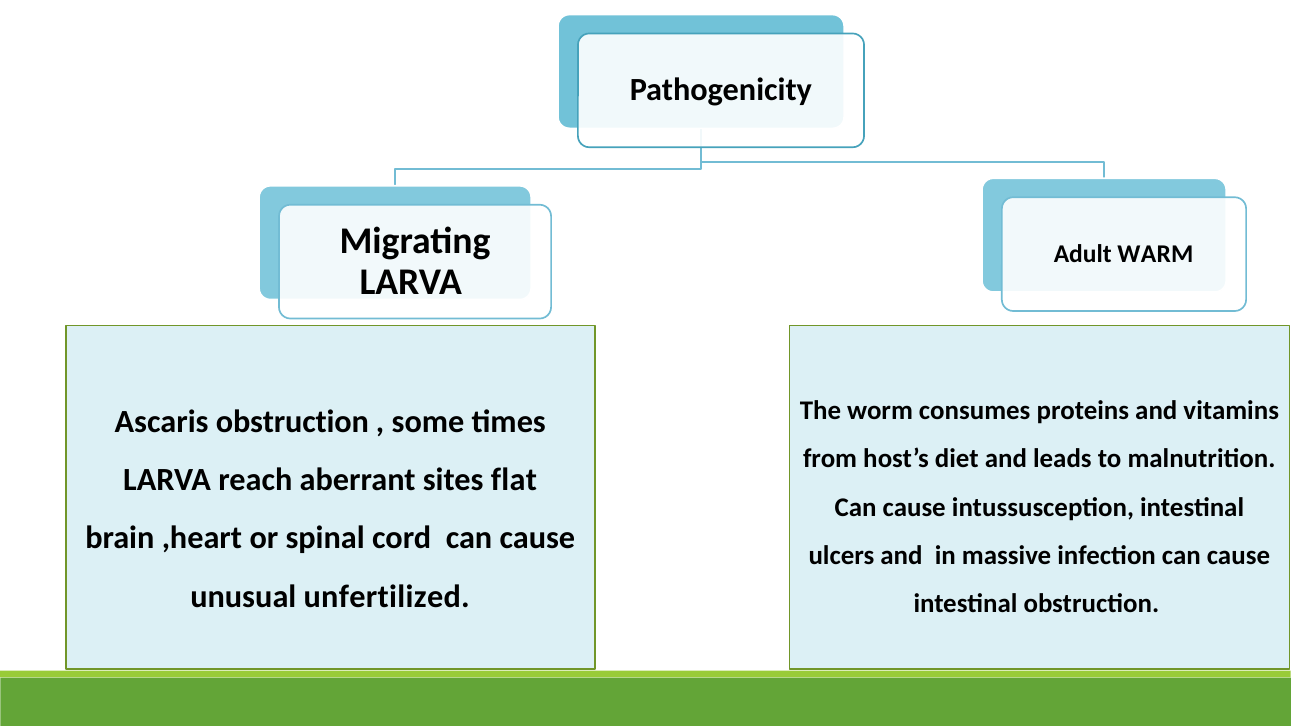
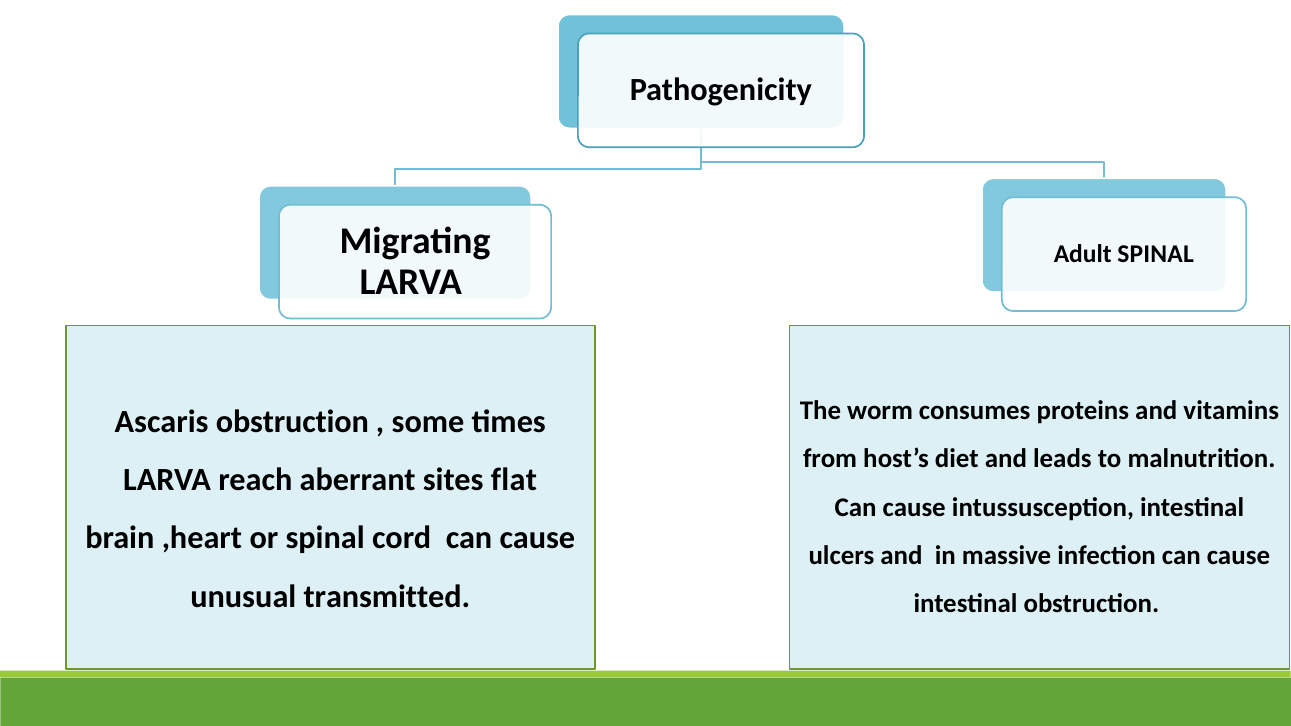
WARM: WARM -> SPINAL (1156, 254)
unfertilized: unfertilized -> transmitted (387, 597)
